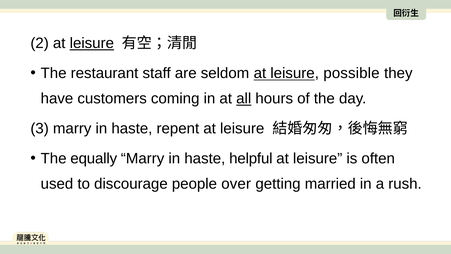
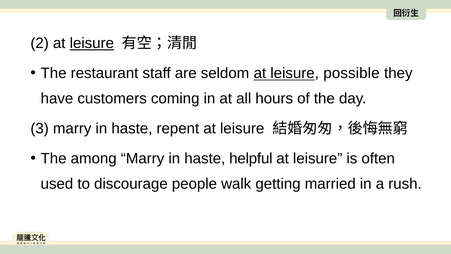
all underline: present -> none (244, 98)
equally: equally -> among (94, 158)
over: over -> walk (236, 184)
